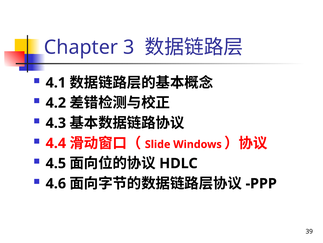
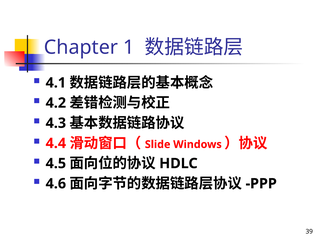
3: 3 -> 1 (129, 47)
